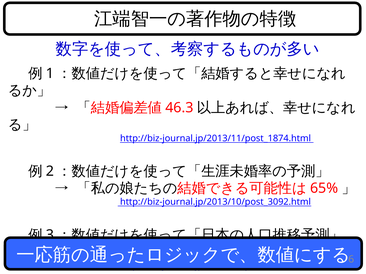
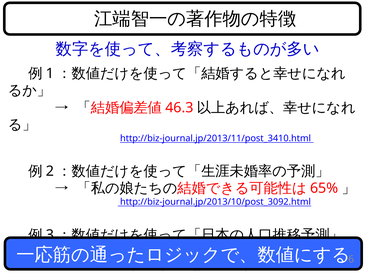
http://biz-journal.jp/2013/11/post_1874.html: http://biz-journal.jp/2013/11/post_1874.html -> http://biz-journal.jp/2013/11/post_3410.html (216, 139)
